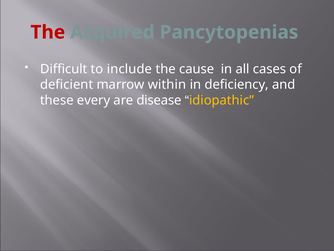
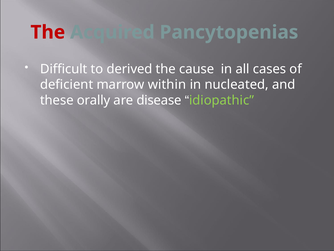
include: include -> derived (129, 69)
deficiency: deficiency -> nucleated (237, 84)
every: every -> orally (94, 100)
idiopathic colour: yellow -> light green (222, 100)
